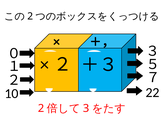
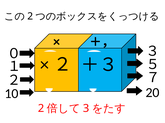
22: 22 -> 20 (152, 93)
